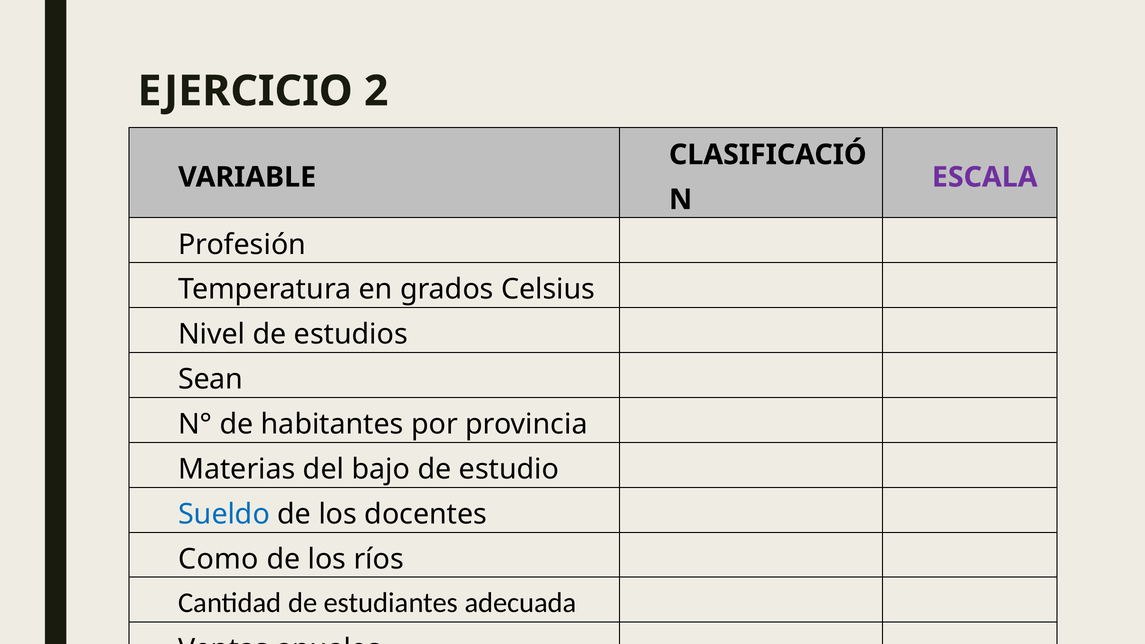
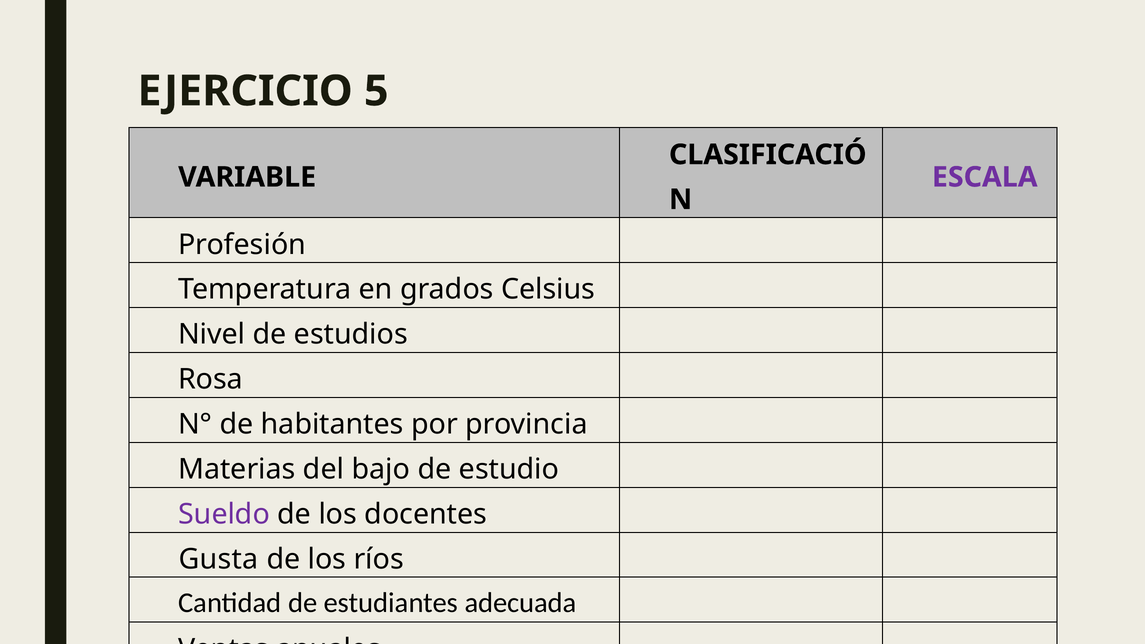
2: 2 -> 5 (376, 91)
Sean: Sean -> Rosa (210, 379)
Sueldo colour: blue -> purple (224, 514)
Como: Como -> Gusta (218, 559)
